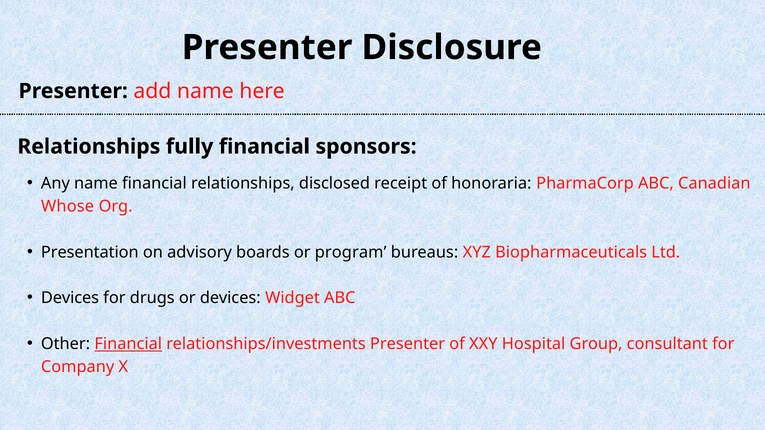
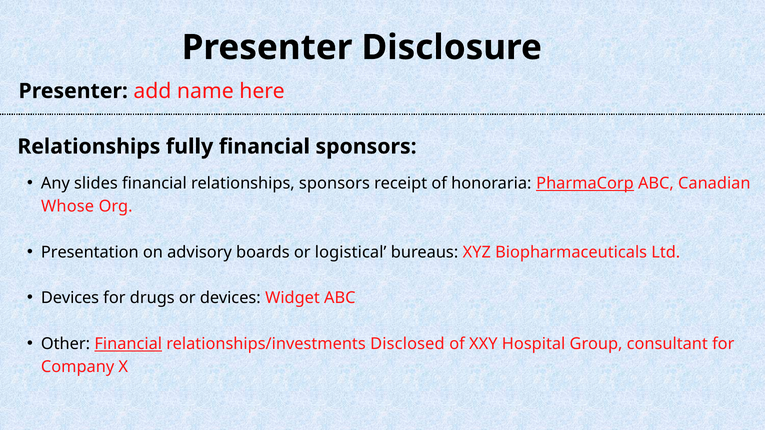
Any name: name -> slides (96, 184)
relationships disclosed: disclosed -> sponsors (334, 184)
PharmaCorp underline: none -> present (585, 184)
program: program -> logistical (351, 252)
relationships/investments Presenter: Presenter -> Disclosed (407, 344)
